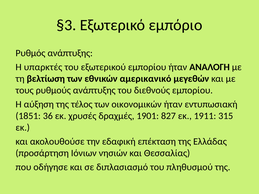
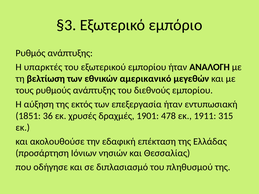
τέλος: τέλος -> εκτός (82, 104)
οικονομικών: οικονομικών -> επεξεργασία (137, 104)
827: 827 -> 478 (168, 116)
